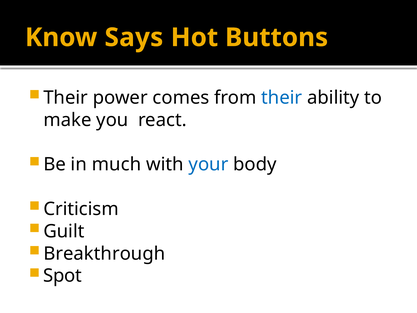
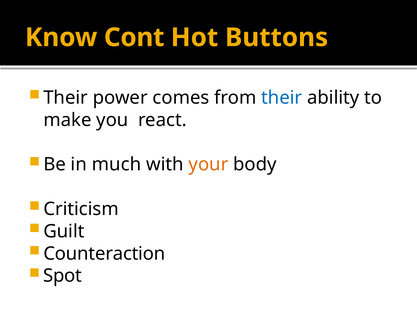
Says: Says -> Cont (134, 37)
your colour: blue -> orange (208, 164)
Breakthrough: Breakthrough -> Counteraction (104, 253)
